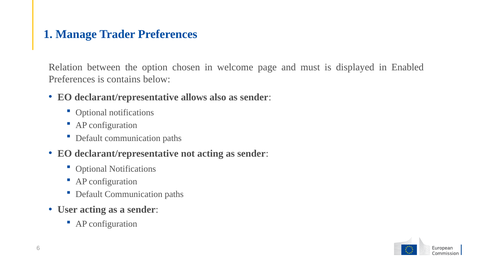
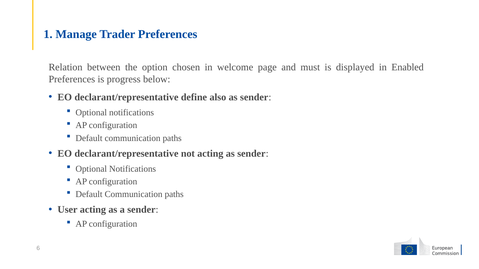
contains: contains -> progress (124, 79)
allows: allows -> define (194, 97)
